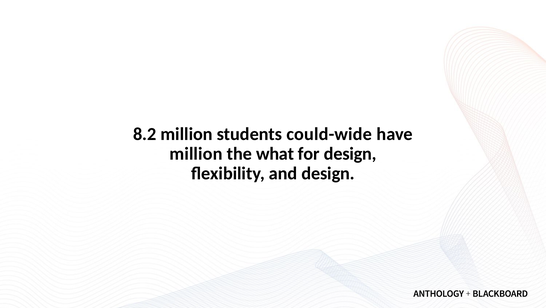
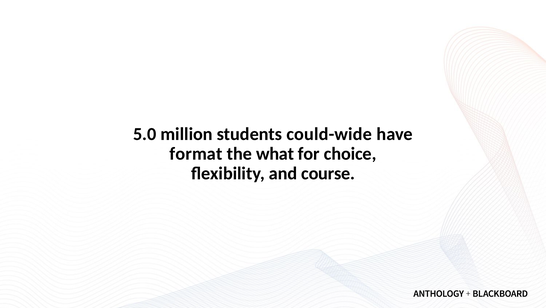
8.2: 8.2 -> 5.0 (145, 134)
million: million -> format (196, 154)
for design: design -> choice (350, 154)
and design: design -> course (328, 173)
